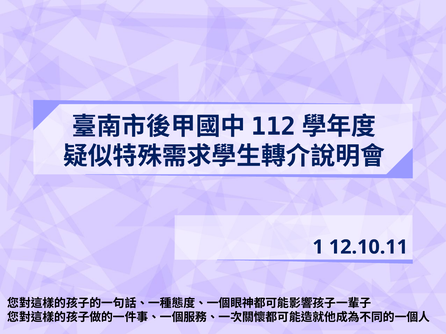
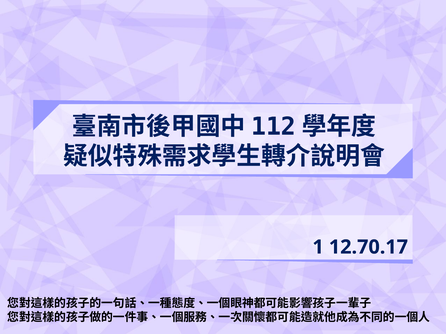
12.10.11: 12.10.11 -> 12.70.17 (368, 247)
